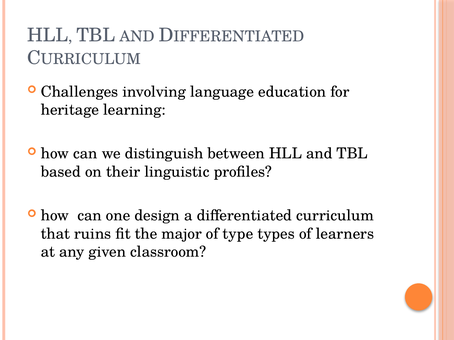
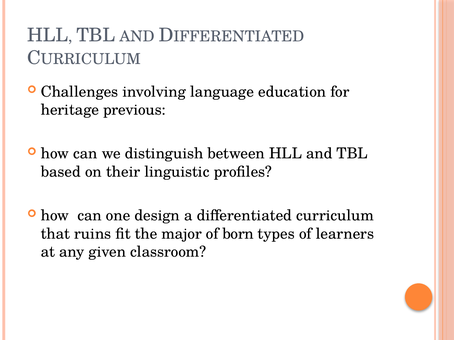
learning: learning -> previous (134, 110)
type: type -> born (238, 234)
